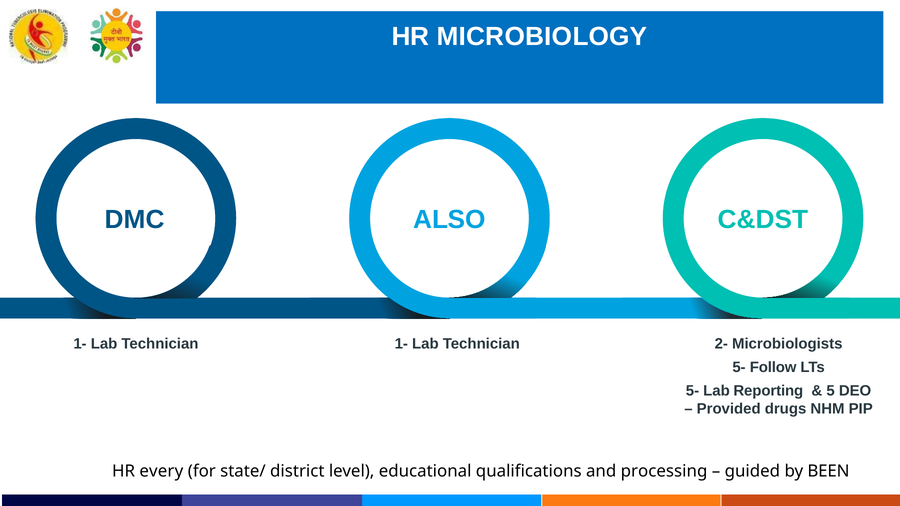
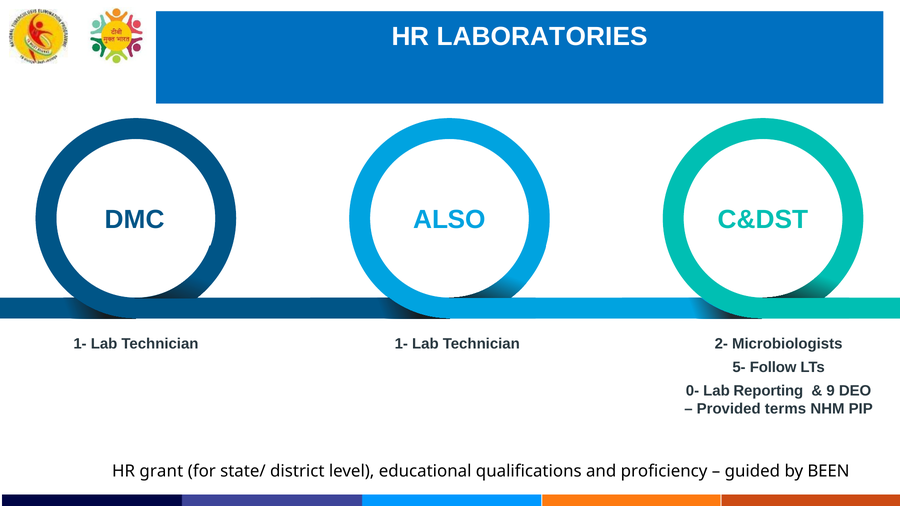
MICROBIOLOGY: MICROBIOLOGY -> LABORATORIES (542, 37)
5-: 5- -> 0- (692, 391)
5: 5 -> 9 (831, 391)
drugs: drugs -> terms (785, 409)
every: every -> grant (161, 472)
processing: processing -> proficiency (664, 472)
